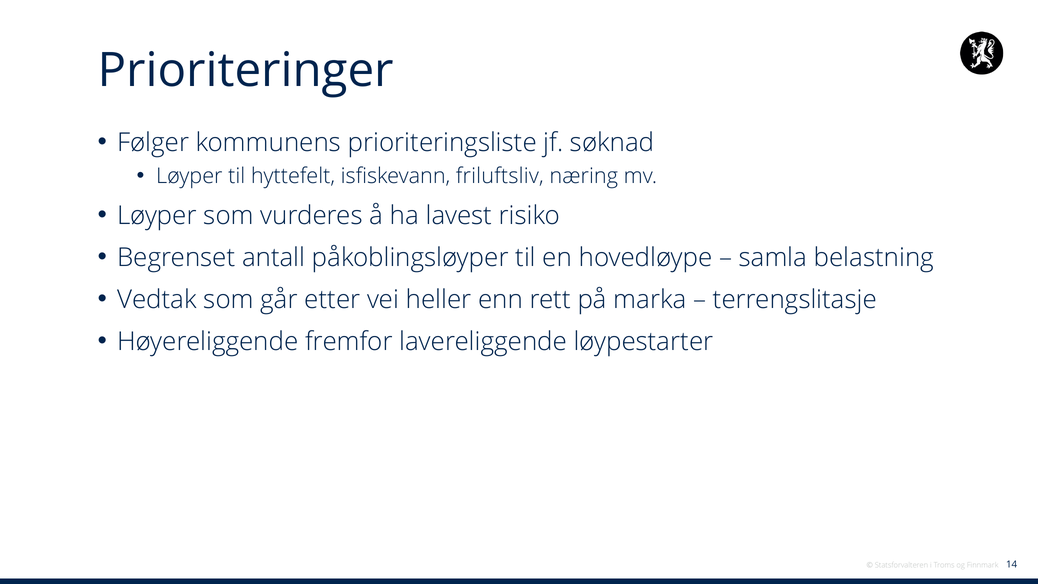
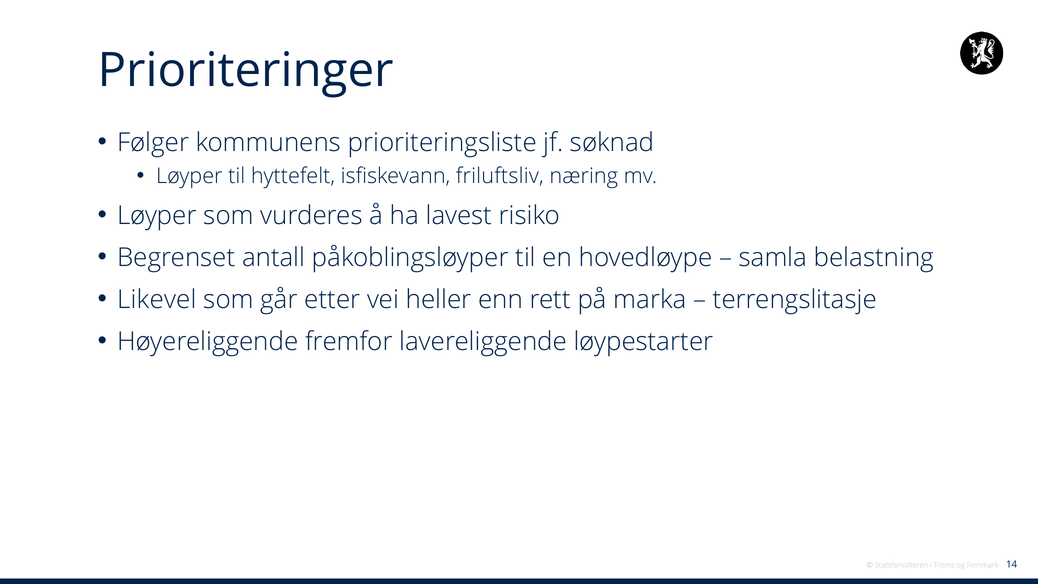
Vedtak: Vedtak -> Likevel (157, 300)
